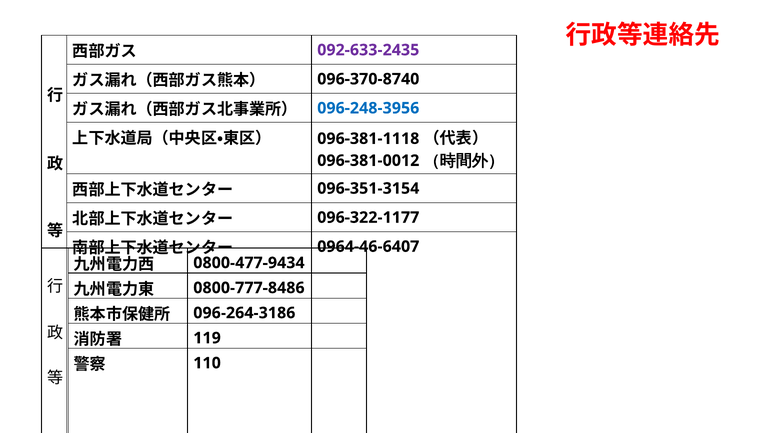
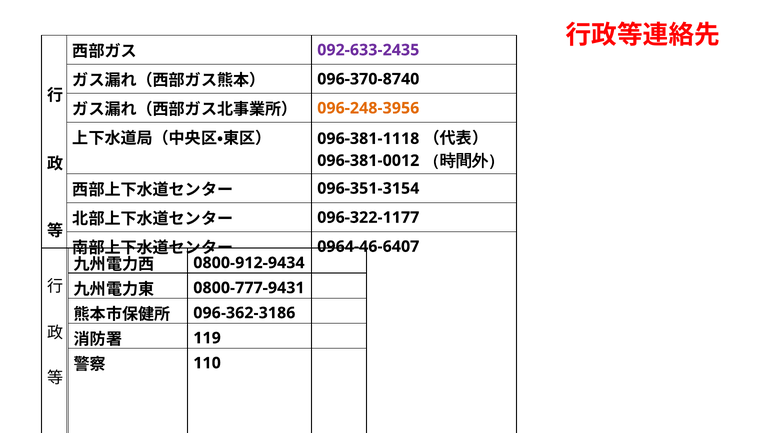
096-248-3956 colour: blue -> orange (368, 108)
0800-477-9434: 0800-477-9434 -> 0800-912-9434 (249, 263)
0800-777-8486: 0800-777-8486 -> 0800-777-9431 (249, 288)
096-264-3186: 096-264-3186 -> 096-362-3186 (244, 313)
